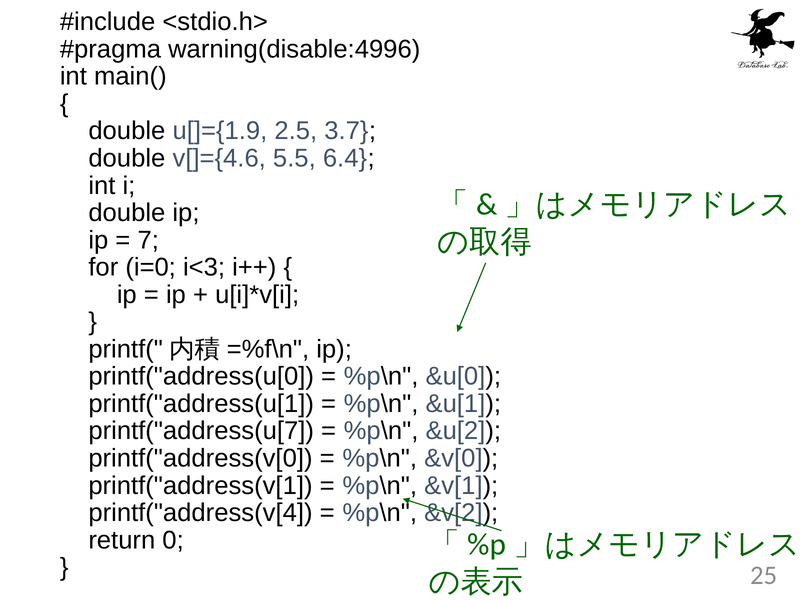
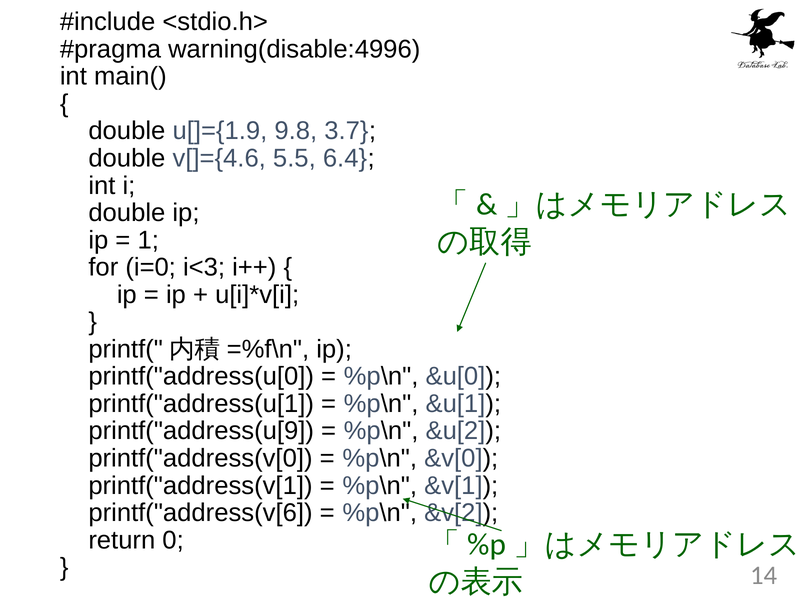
2.5: 2.5 -> 9.8 (296, 131)
7: 7 -> 1 (148, 240)
printf("address(u[7: printf("address(u[7 -> printf("address(u[9 (201, 431)
printf("address(v[4: printf("address(v[4 -> printf("address(v[6 (200, 513)
25: 25 -> 14 (764, 576)
